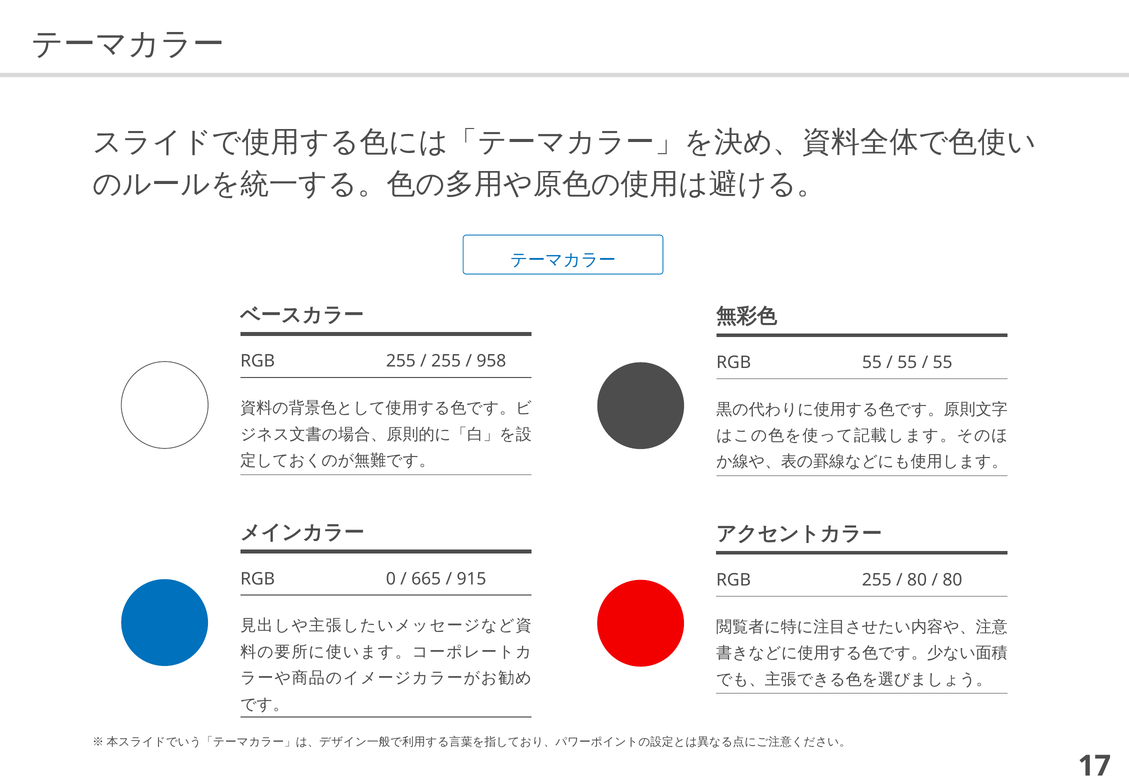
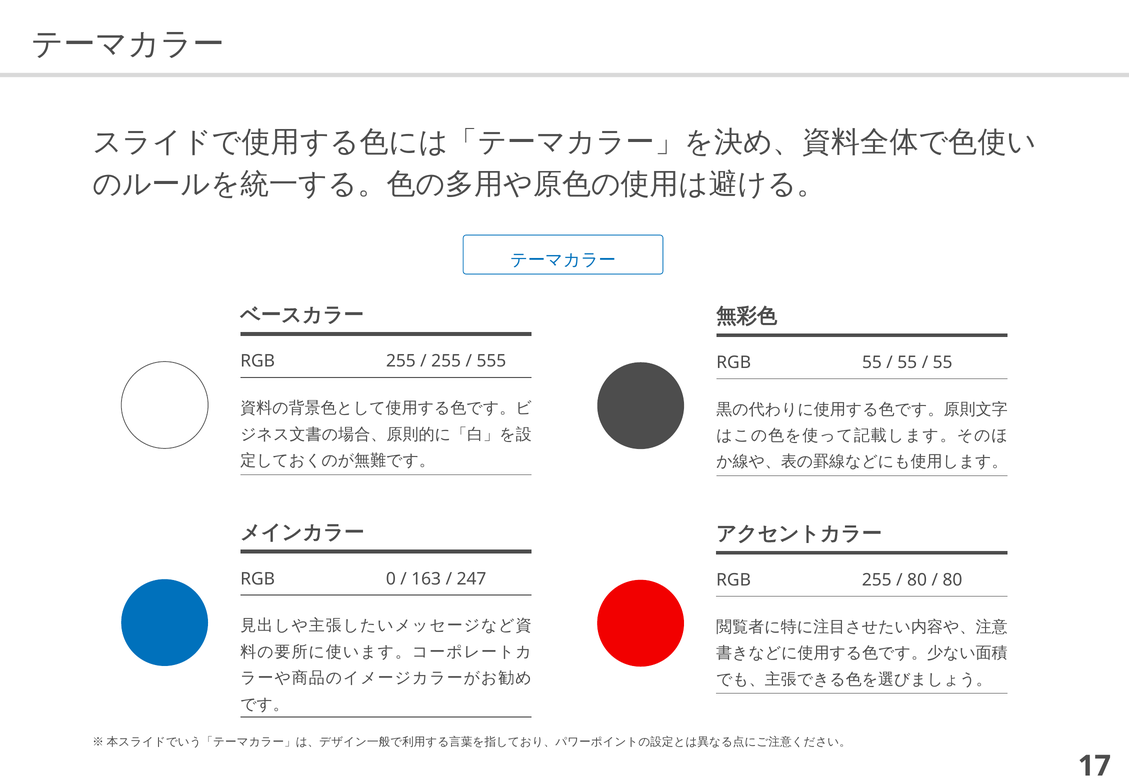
958: 958 -> 555 (491, 361)
665: 665 -> 163 (426, 578)
915: 915 -> 247 (472, 578)
